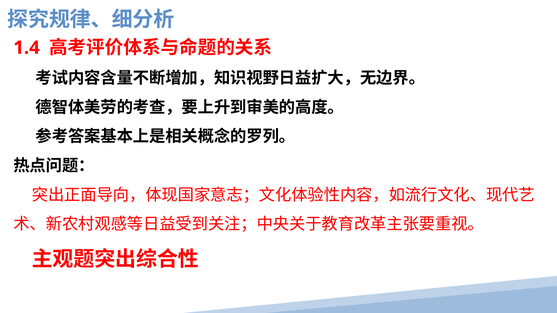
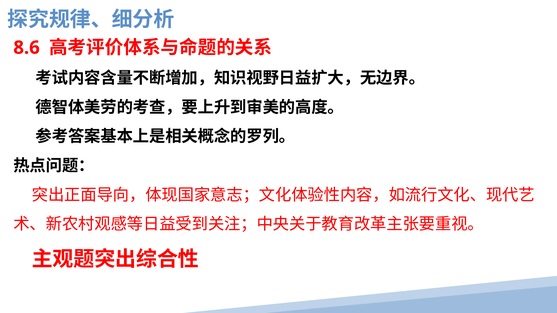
1.4: 1.4 -> 8.6 (27, 48)
